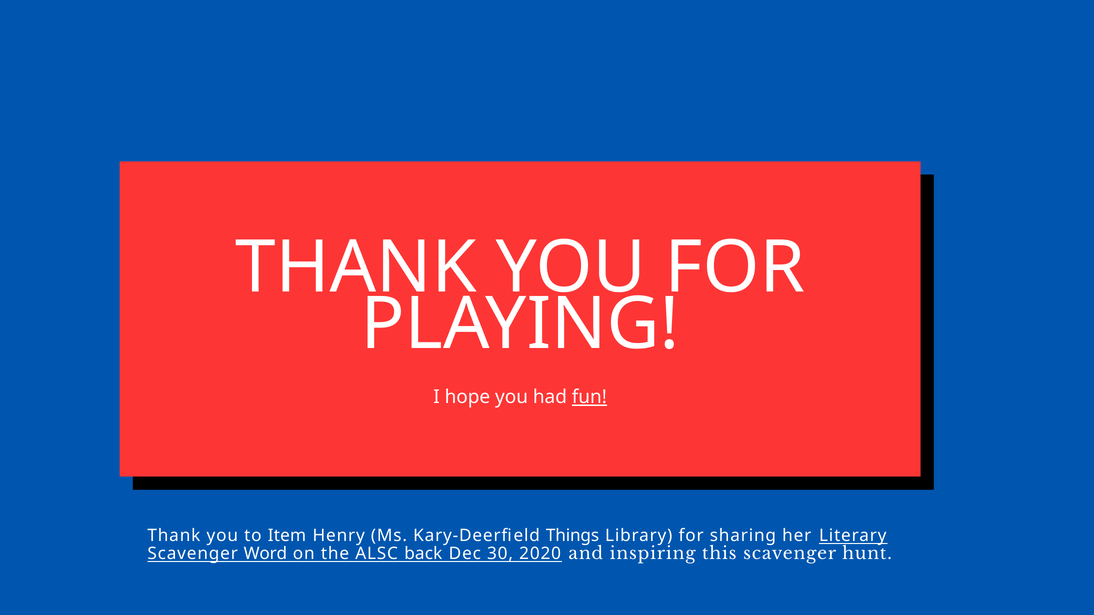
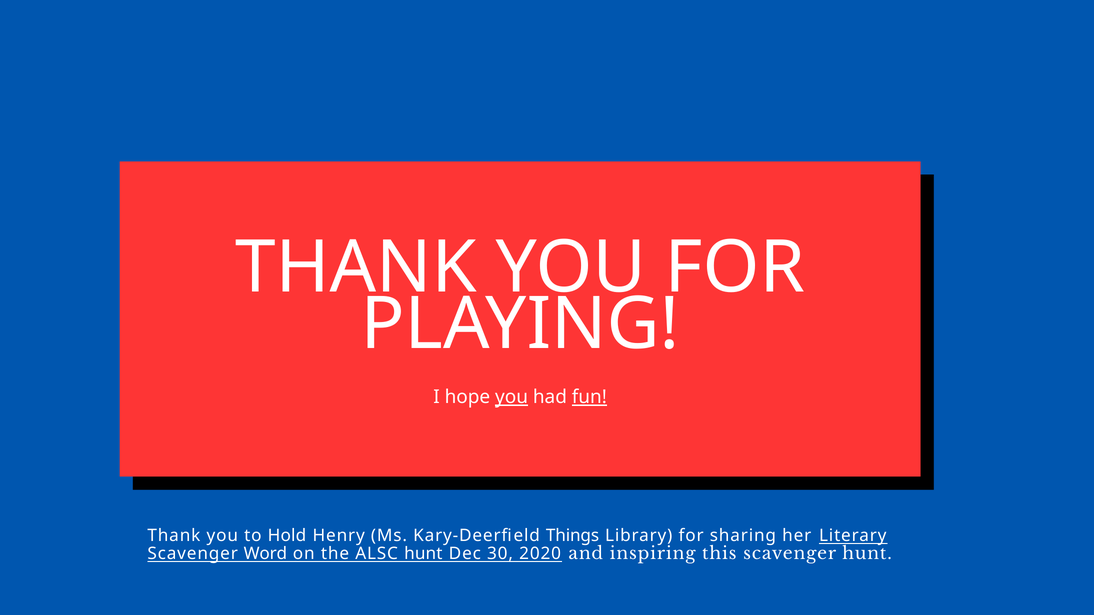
you underline: none -> present (512, 397)
Item: Item -> Hold (287, 536)
ALSC back: back -> hunt (423, 554)
